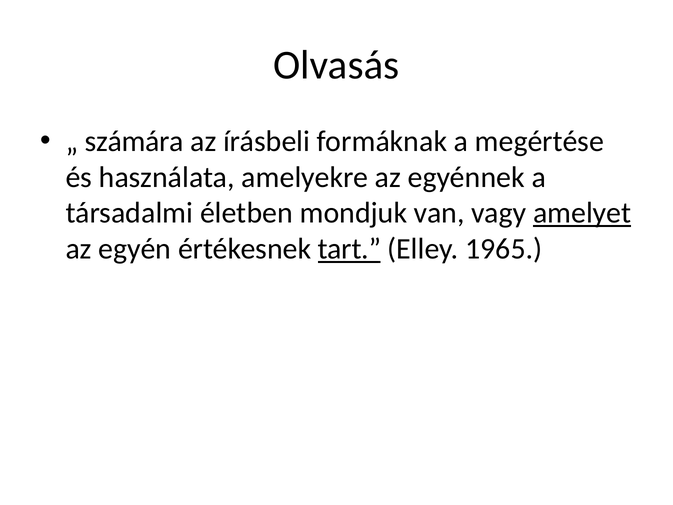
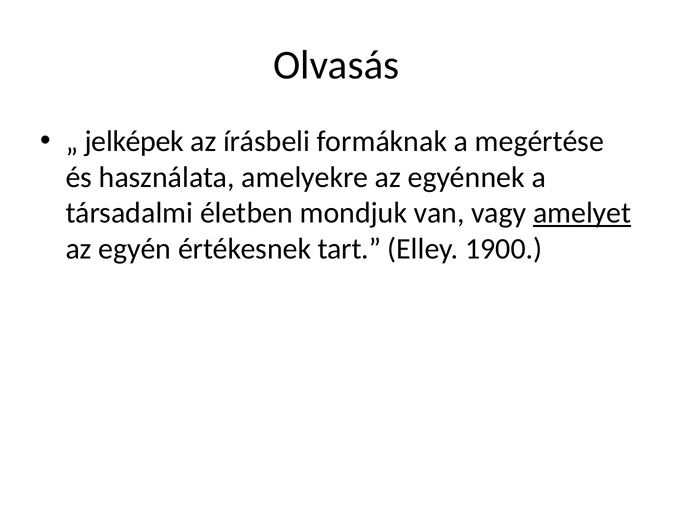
számára: számára -> jelképek (134, 141)
tart underline: present -> none (349, 249)
1965: 1965 -> 1900 (504, 249)
